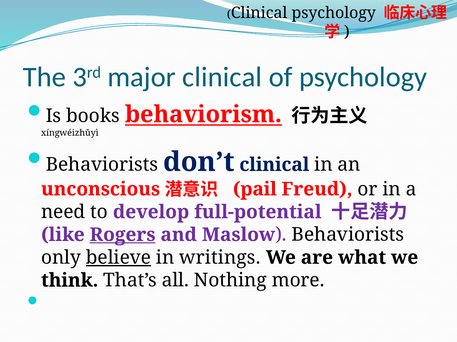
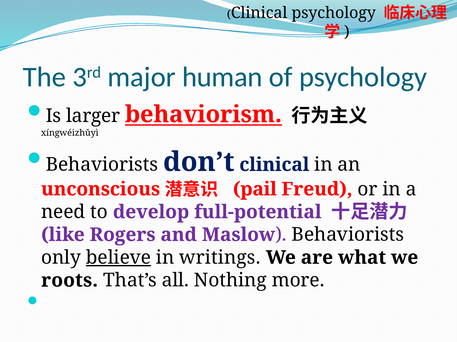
major clinical: clinical -> human (222, 77)
books: books -> larger (93, 116)
Rogers underline: present -> none (123, 235)
think: think -> roots (70, 281)
